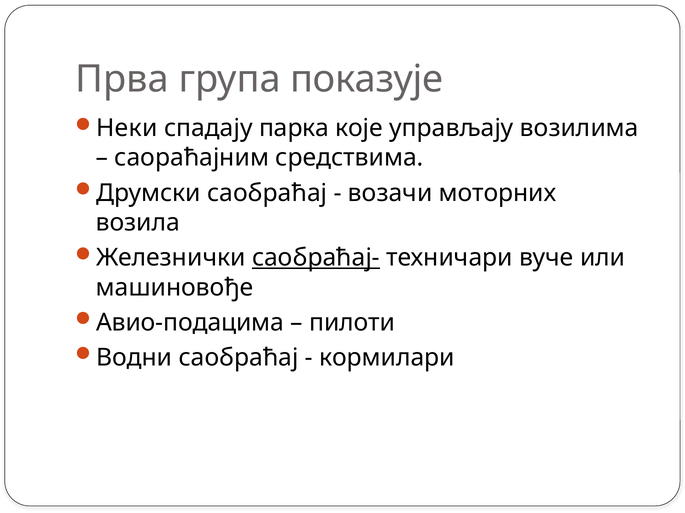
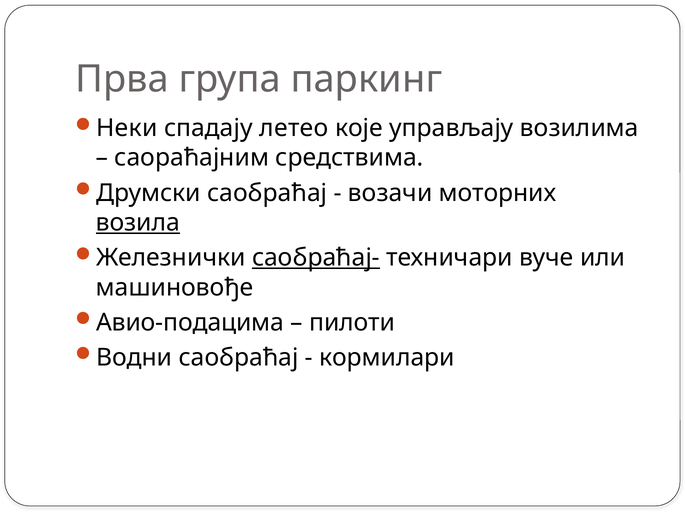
показује: показује -> паркинг (366, 79)
парка: парка -> летео (294, 128)
возила underline: none -> present (138, 223)
